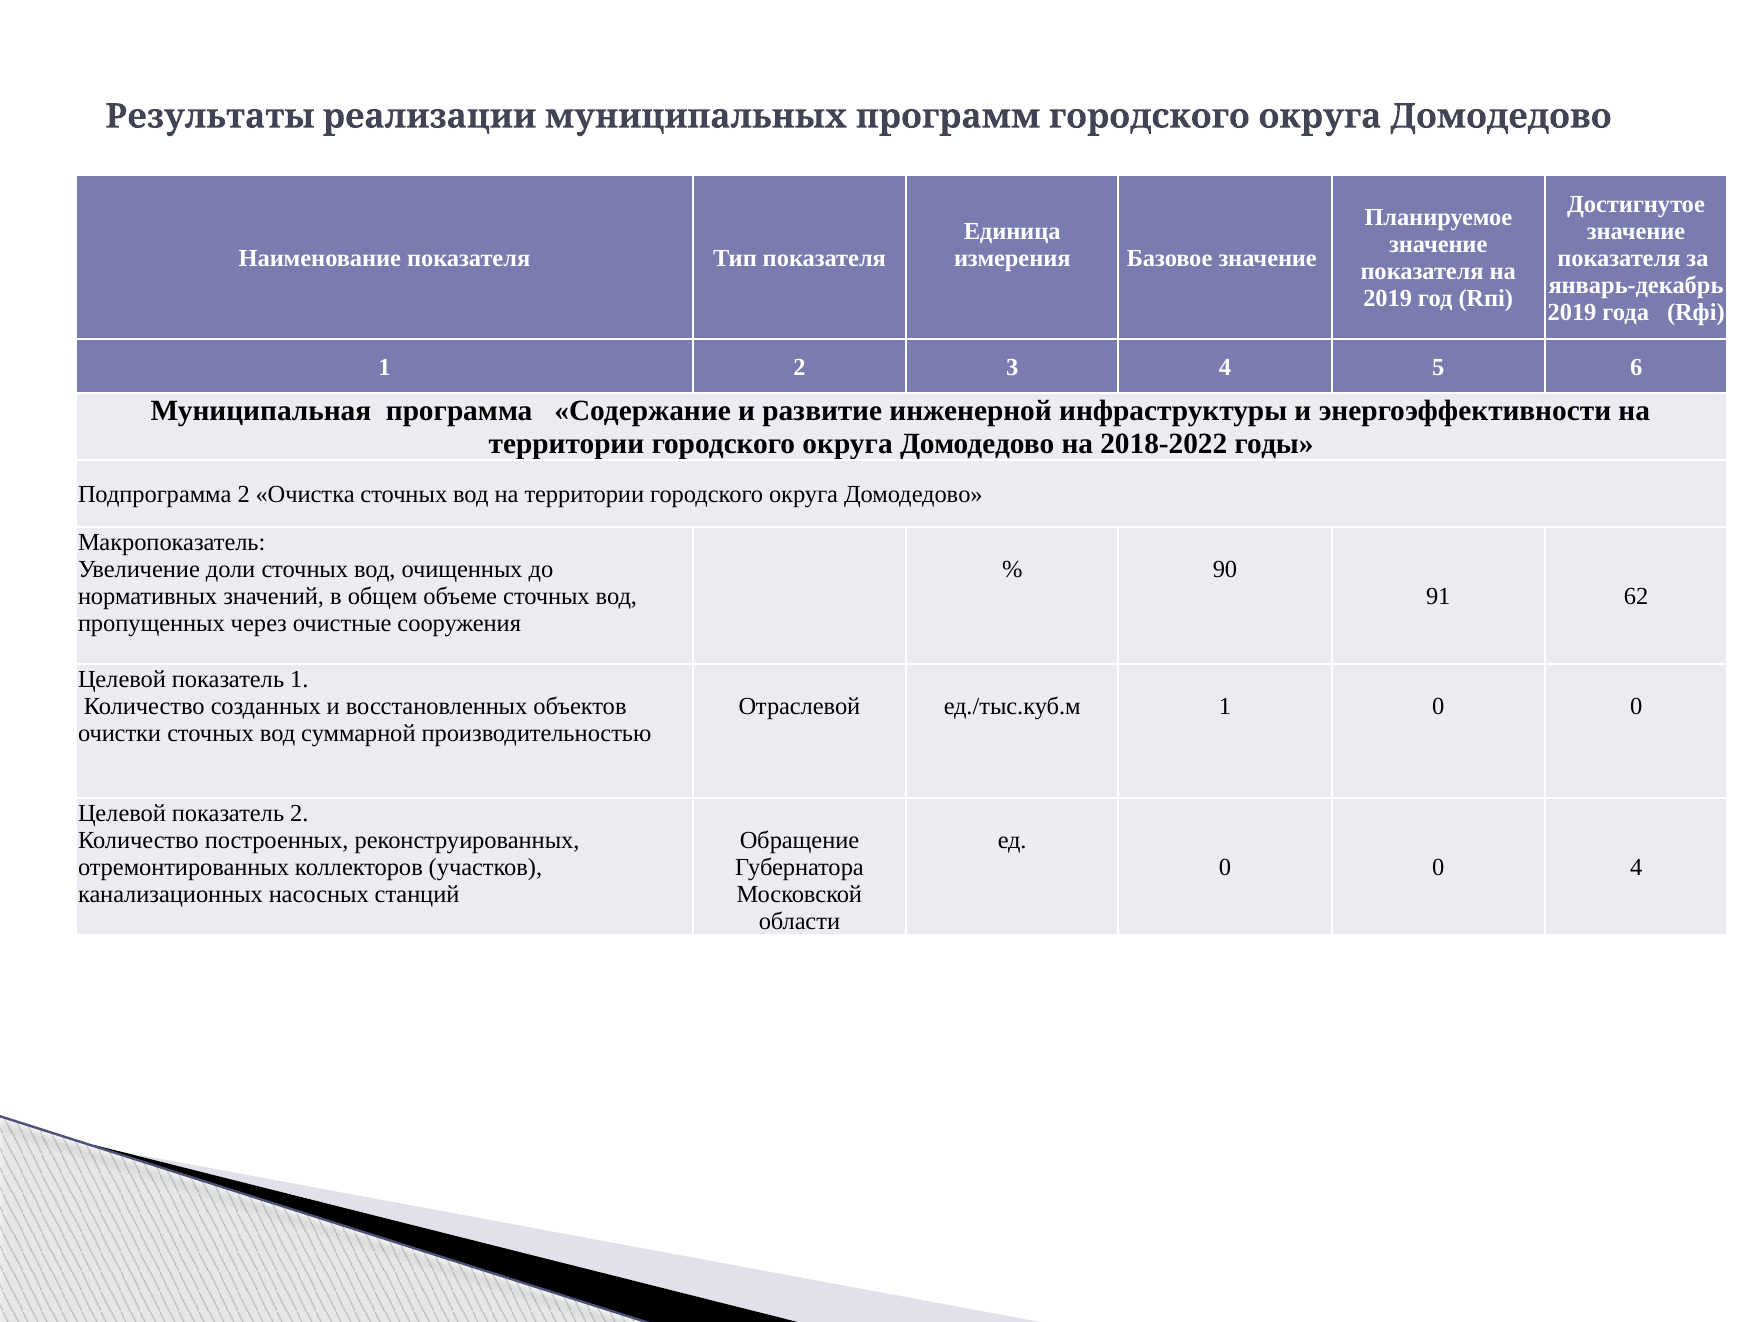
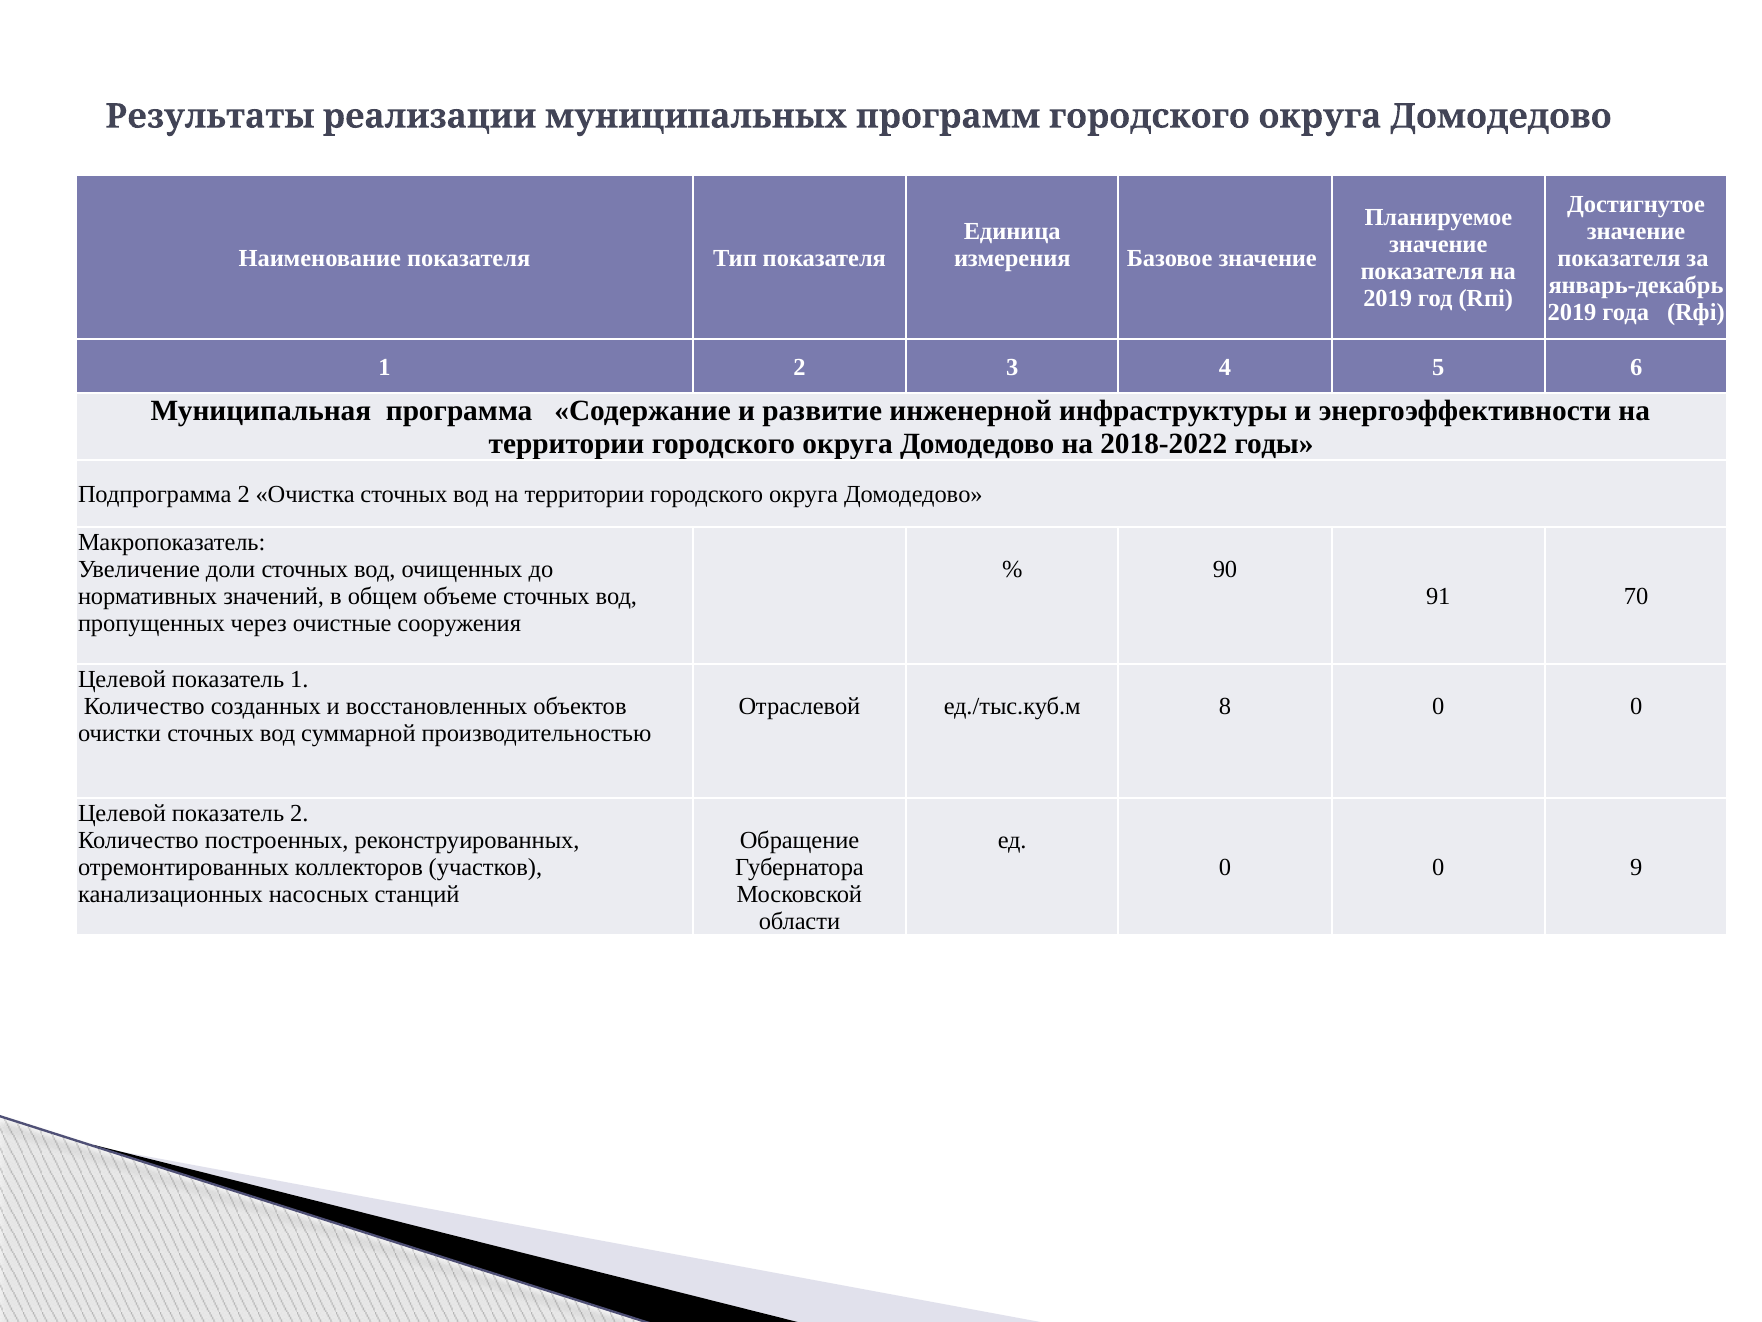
62: 62 -> 70 (1636, 596)
ед./тыс.куб.м 1: 1 -> 8 (1225, 706)
0 4: 4 -> 9 (1636, 867)
